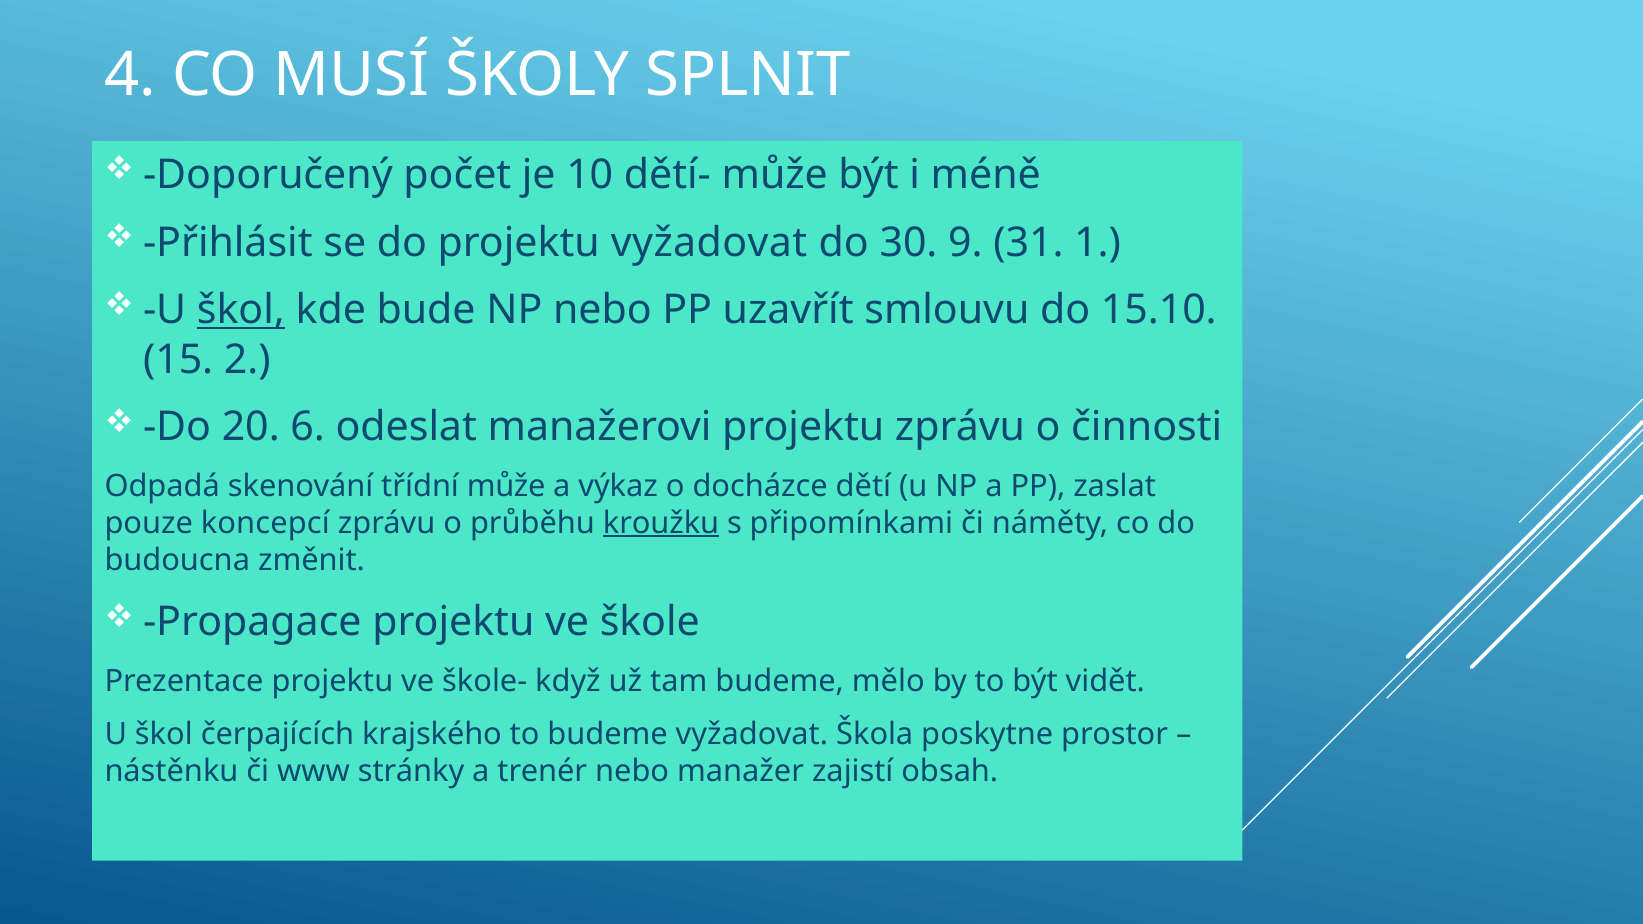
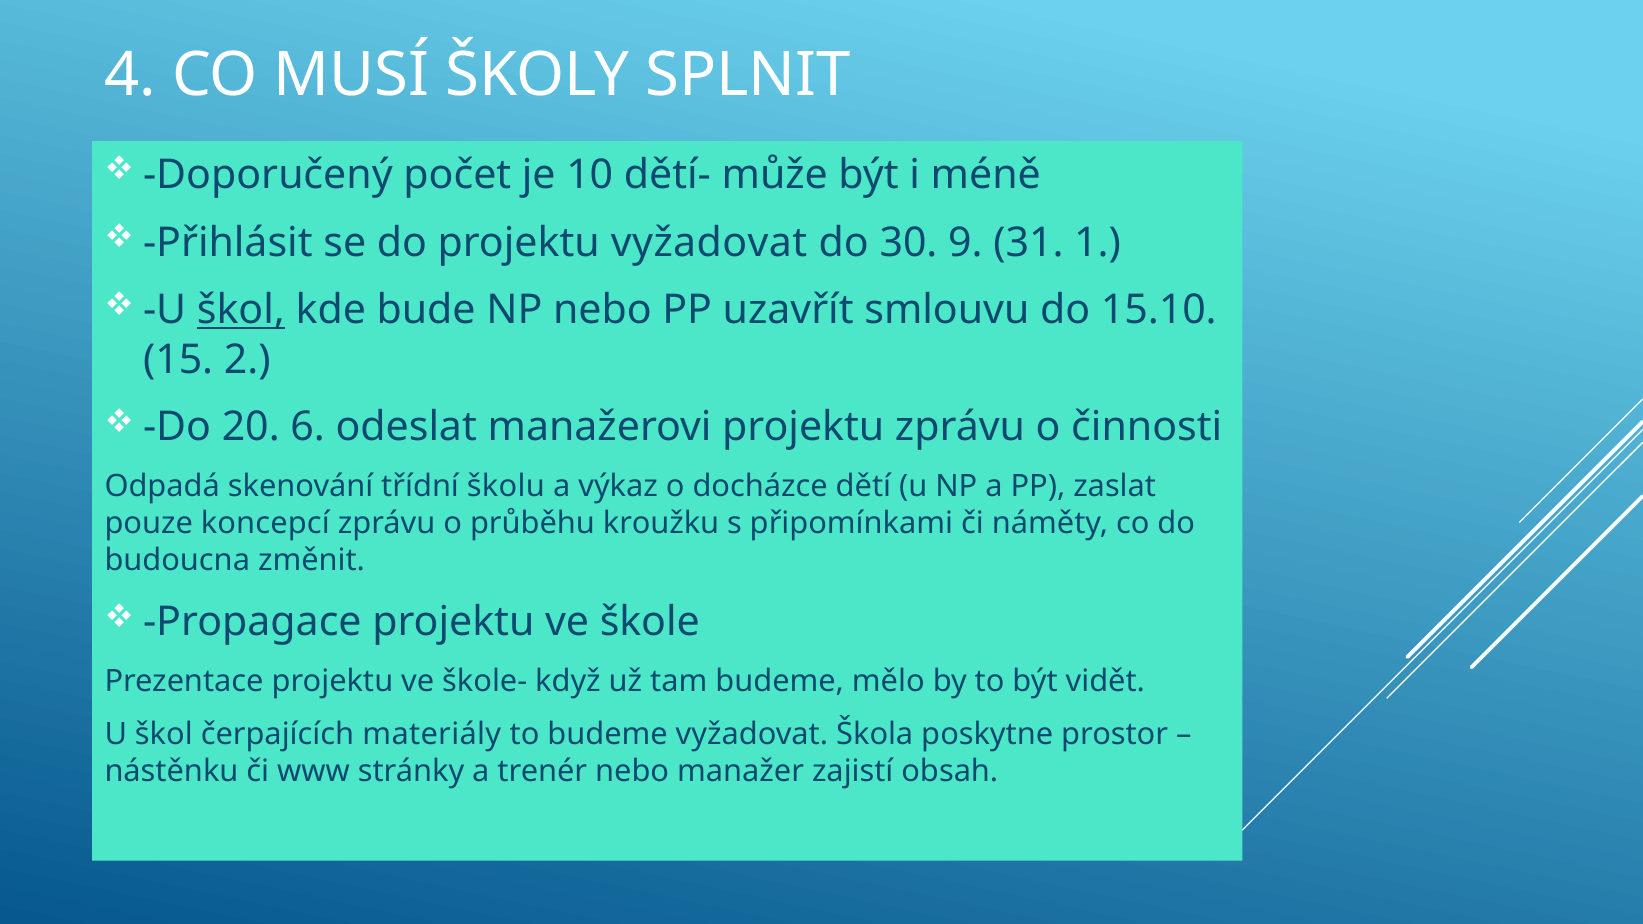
třídní může: může -> školu (506, 486)
kroužku underline: present -> none (661, 523)
krajského: krajského -> materiály (432, 735)
